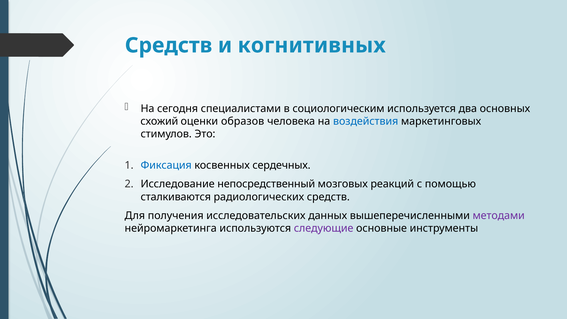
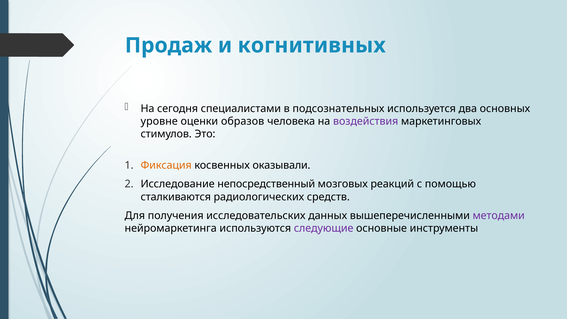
Средств: Средств -> Продаж (169, 45)
социологическим: социологическим -> подсознательных (338, 108)
схожий: схожий -> уровне (159, 121)
воздействия colour: blue -> purple (366, 121)
Фиксация colour: blue -> orange (166, 165)
сердечных: сердечных -> оказывали (281, 165)
